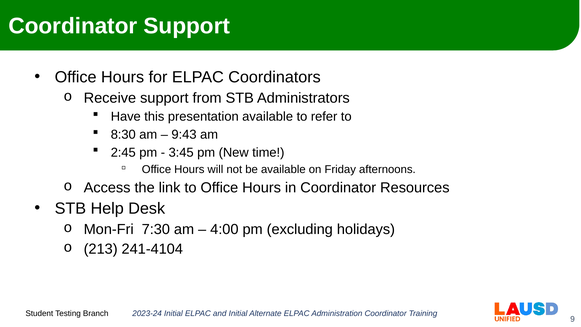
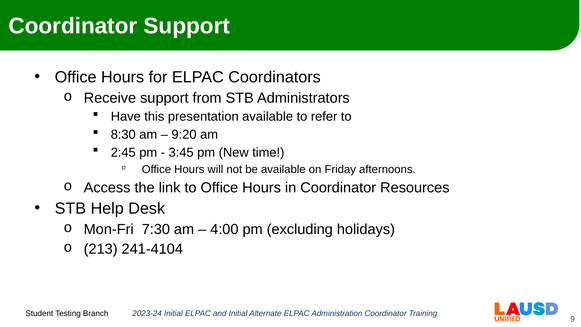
9:43: 9:43 -> 9:20 (184, 135)
